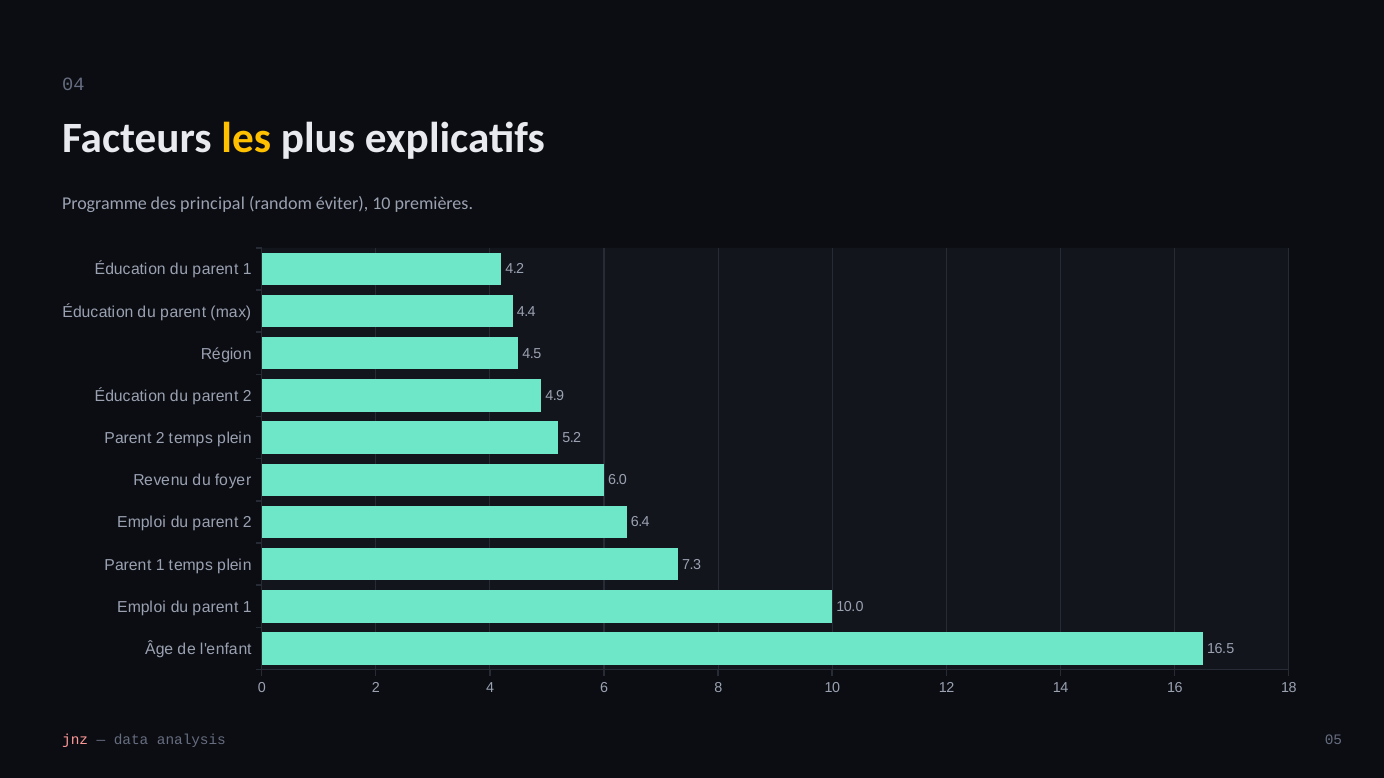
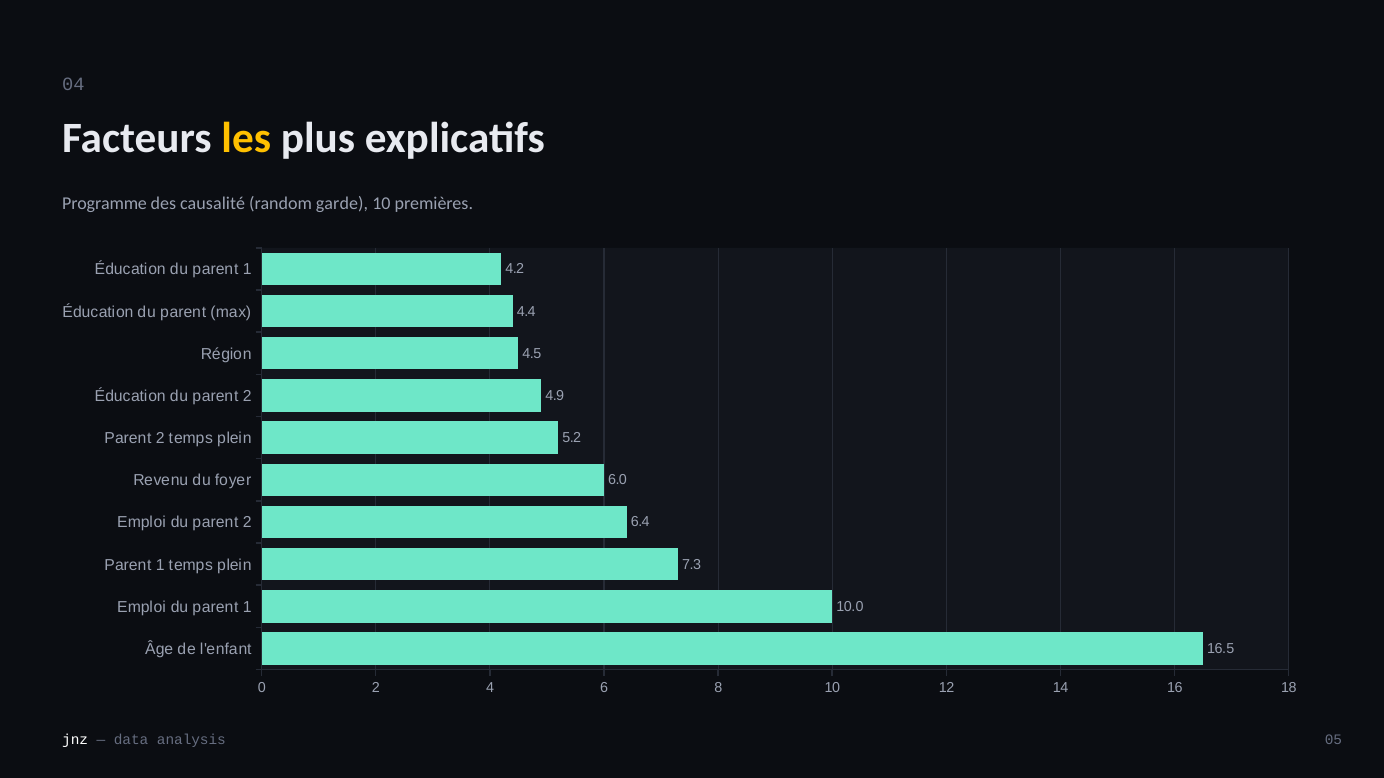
principal: principal -> causalité (213, 204)
éviter: éviter -> garde (342, 204)
jnz colour: pink -> white (75, 741)
